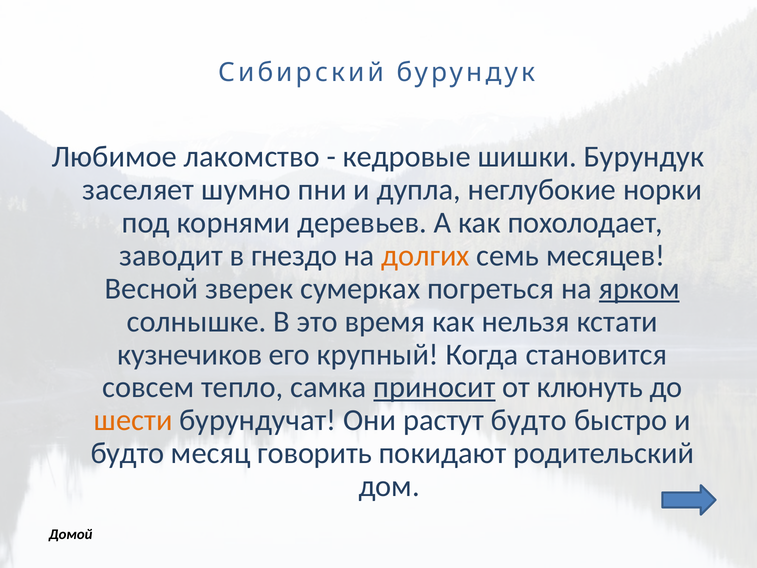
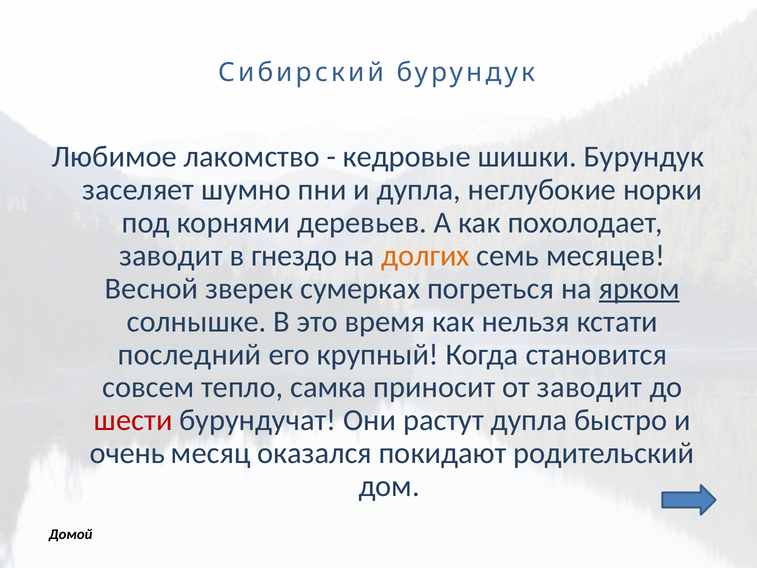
кузнечиков: кузнечиков -> последний (189, 354)
приносит underline: present -> none (434, 387)
от клюнуть: клюнуть -> заводит (590, 387)
шести colour: orange -> red (133, 420)
растут будто: будто -> дупла (529, 420)
будто: будто -> очень (127, 453)
говорить: говорить -> оказался (315, 453)
